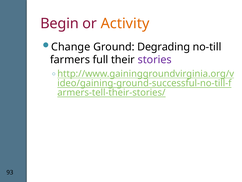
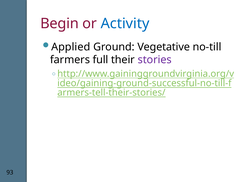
Activity colour: orange -> blue (125, 23)
Change: Change -> Applied (71, 47)
Degrading: Degrading -> Vegetative (164, 47)
